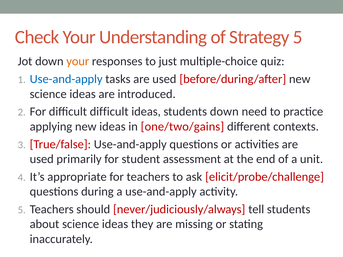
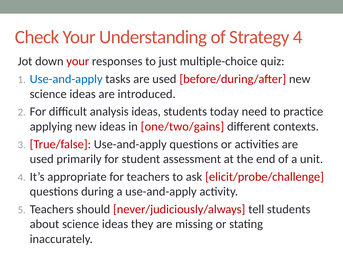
Strategy 5: 5 -> 4 (298, 37)
your colour: orange -> red (78, 61)
difficult difficult: difficult -> analysis (109, 112)
students down: down -> today (224, 112)
